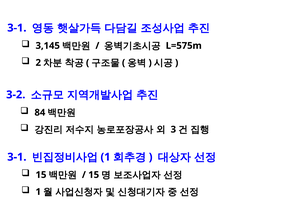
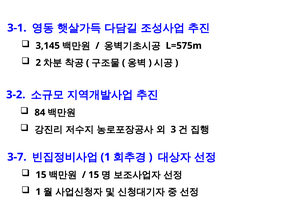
3-1: 3-1 -> 3-7 (17, 157)
